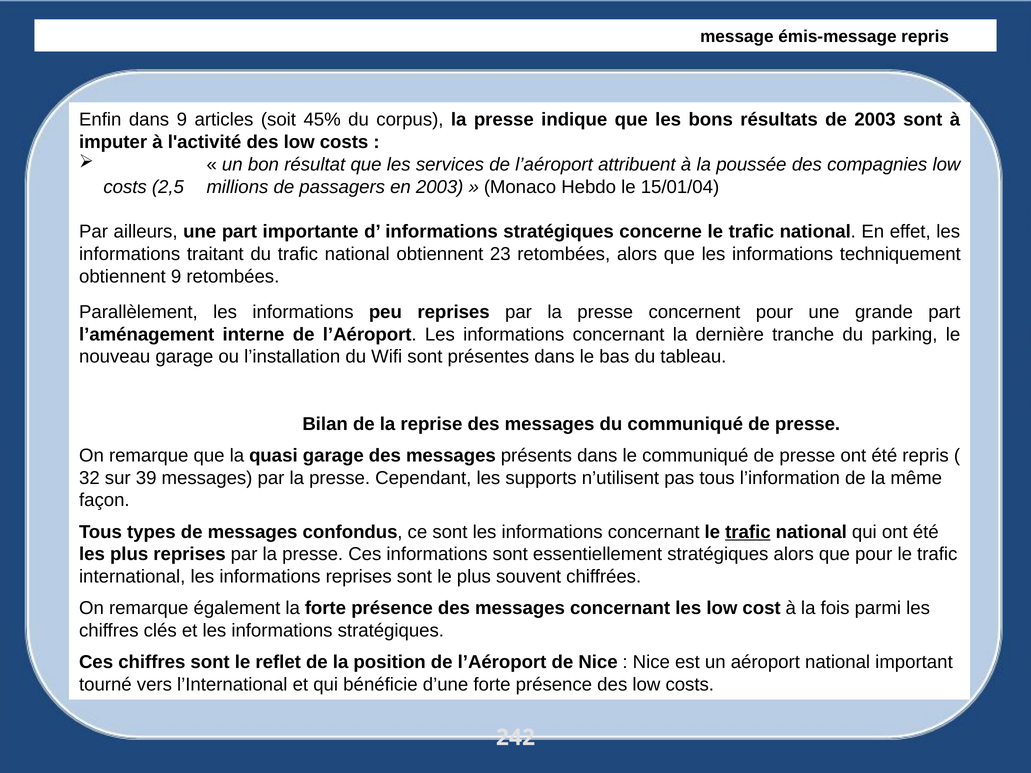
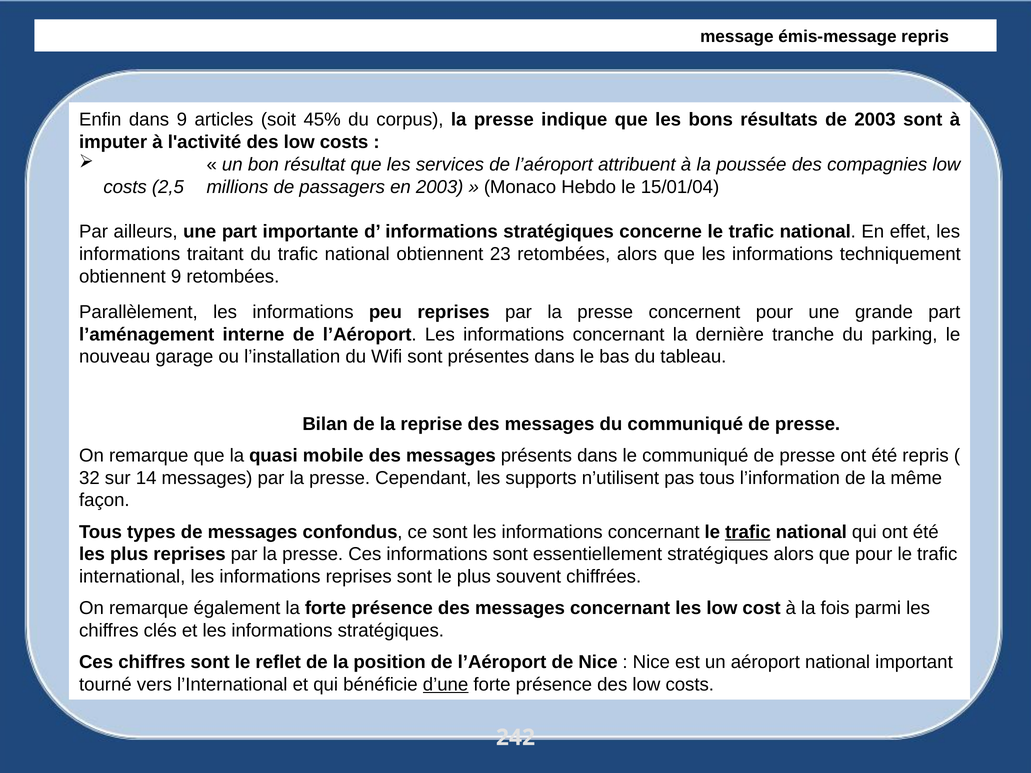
quasi garage: garage -> mobile (333, 456)
39: 39 -> 14 (146, 478)
d’une underline: none -> present (446, 685)
